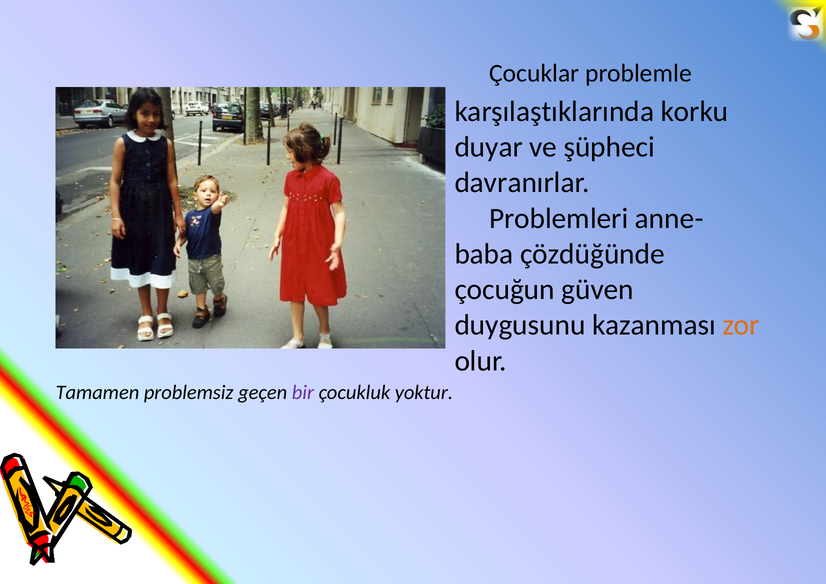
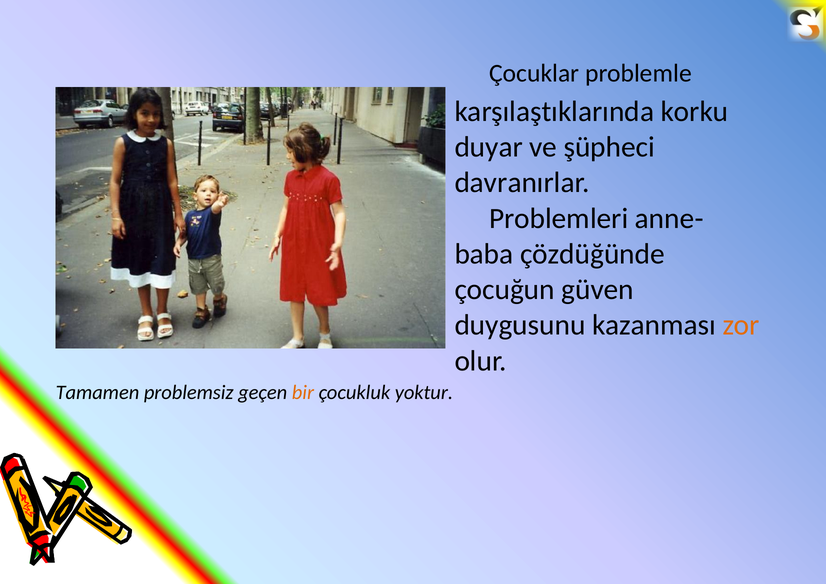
bir colour: purple -> orange (303, 393)
